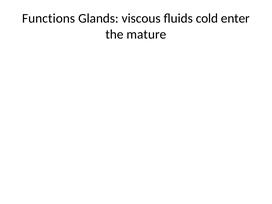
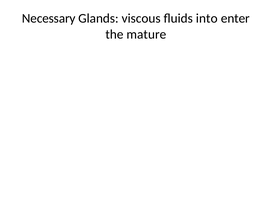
Functions: Functions -> Necessary (49, 18)
cold: cold -> into (207, 18)
